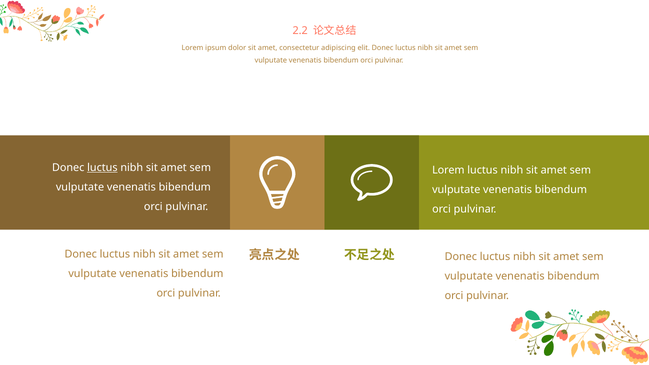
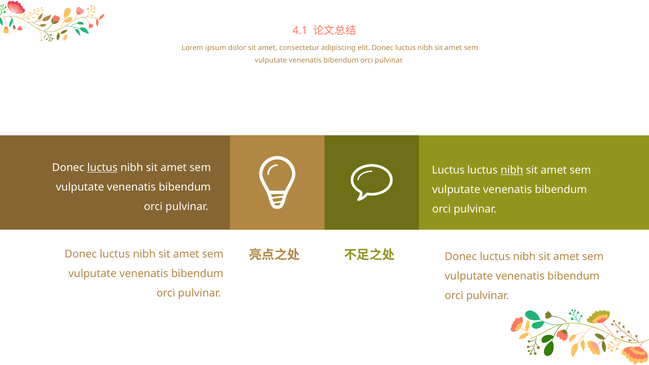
2.2: 2.2 -> 4.1 (300, 31)
Lorem: Lorem -> Luctus (448, 170)
nibh underline: none -> present (512, 170)
